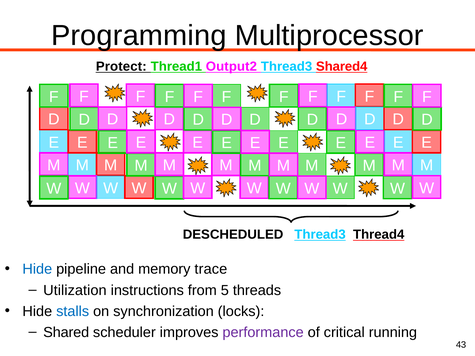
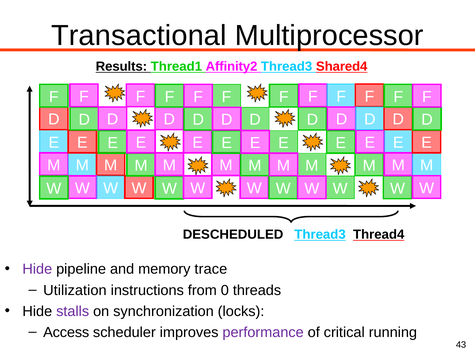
Programming: Programming -> Transactional (139, 36)
Protect: Protect -> Results (121, 67)
Output2: Output2 -> Affinity2 (232, 67)
Hide colour: blue -> purple (37, 269)
from 5: 5 -> 0 (225, 290)
stalls colour: blue -> purple (73, 311)
Shared: Shared -> Access (66, 332)
